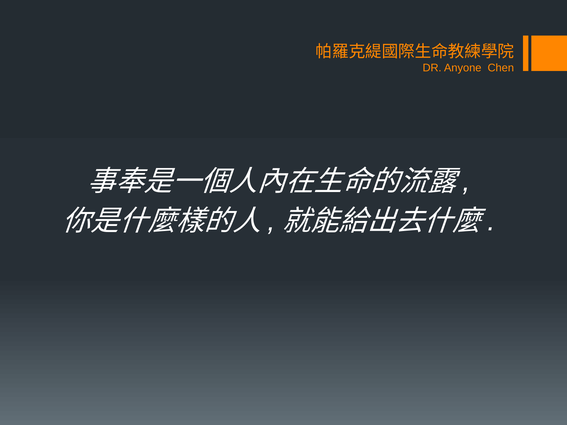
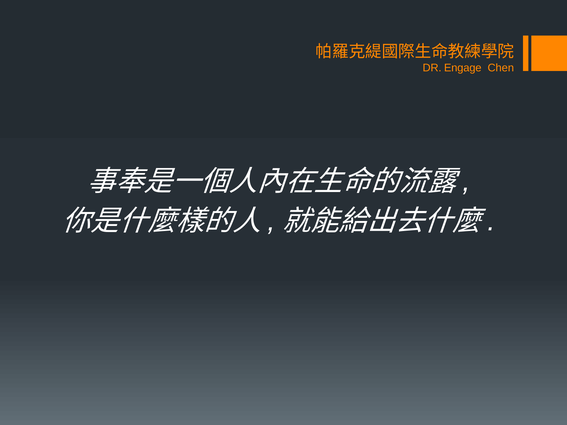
Anyone: Anyone -> Engage (463, 68)
